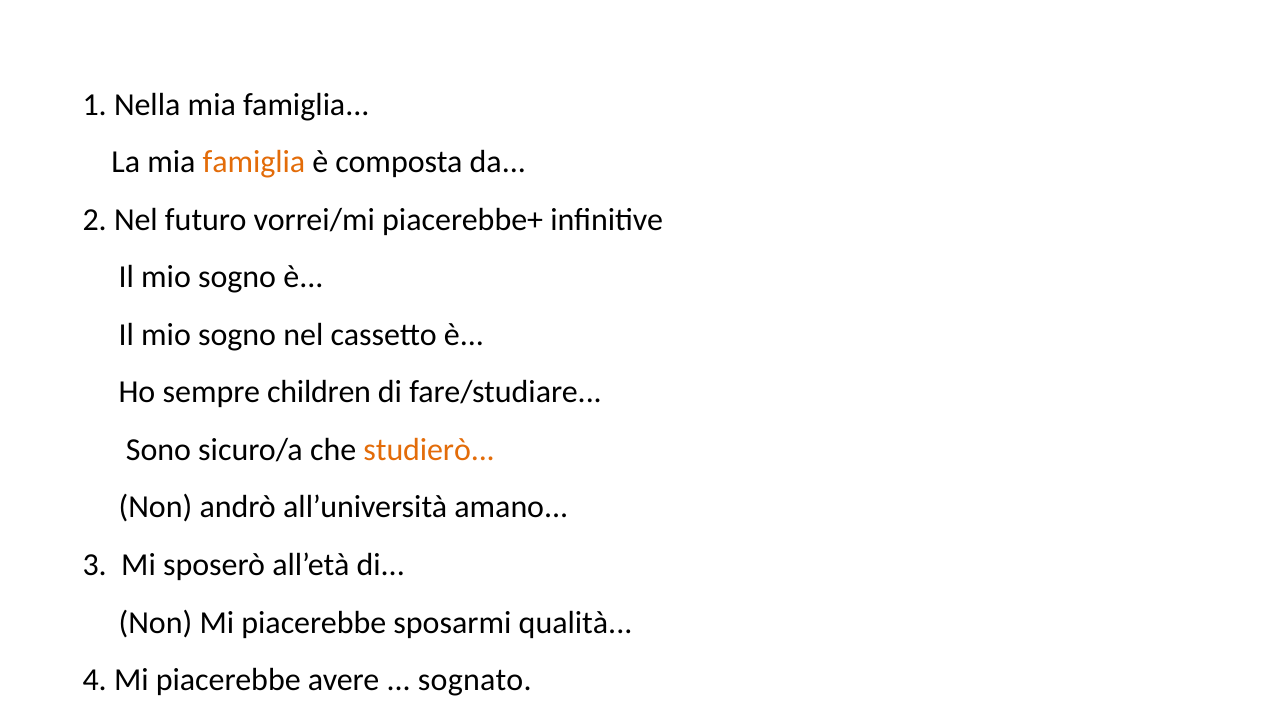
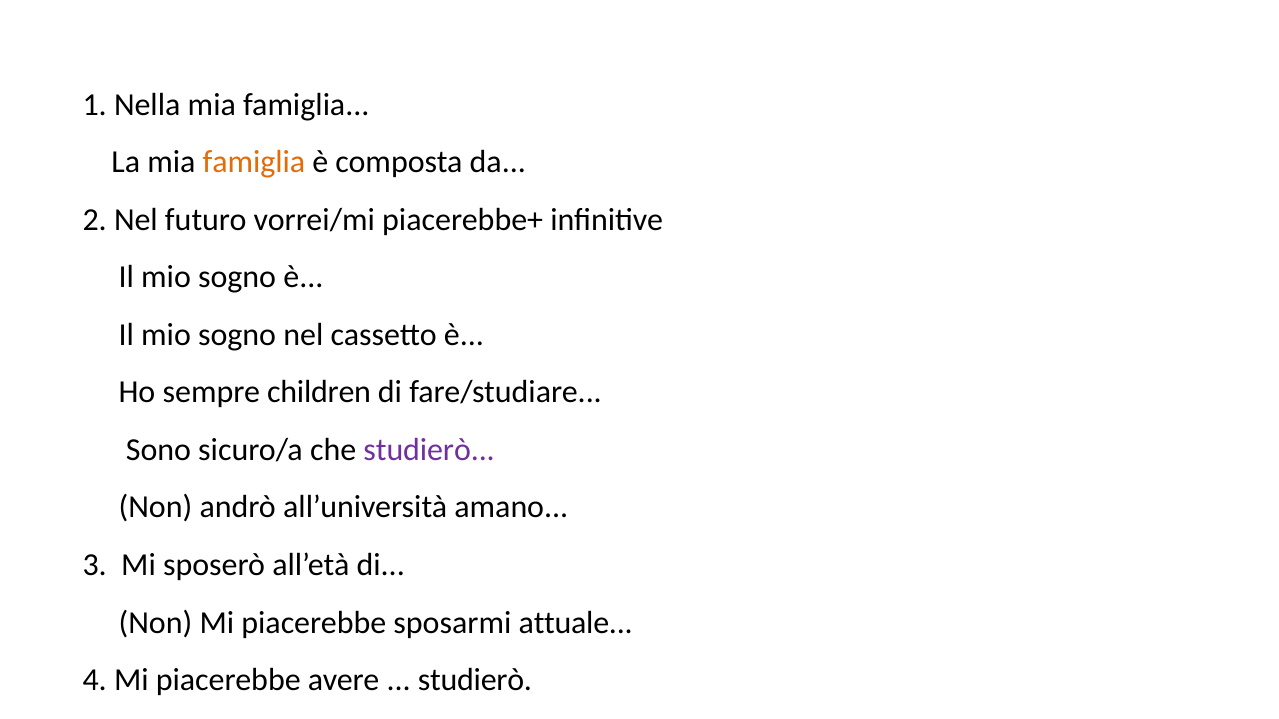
studierò colour: orange -> purple (429, 450)
qualità: qualità -> attuale (576, 623)
sognato: sognato -> studierò (475, 680)
